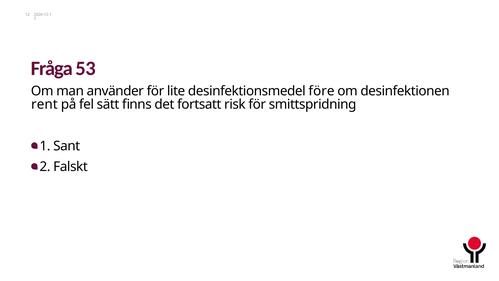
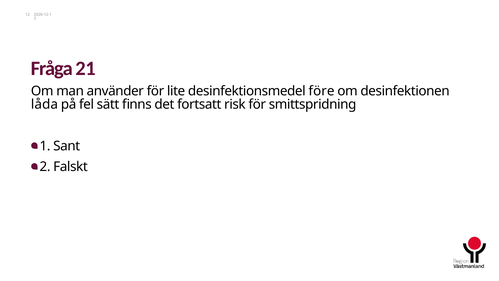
53: 53 -> 21 (86, 69)
rent: rent -> låda (44, 104)
